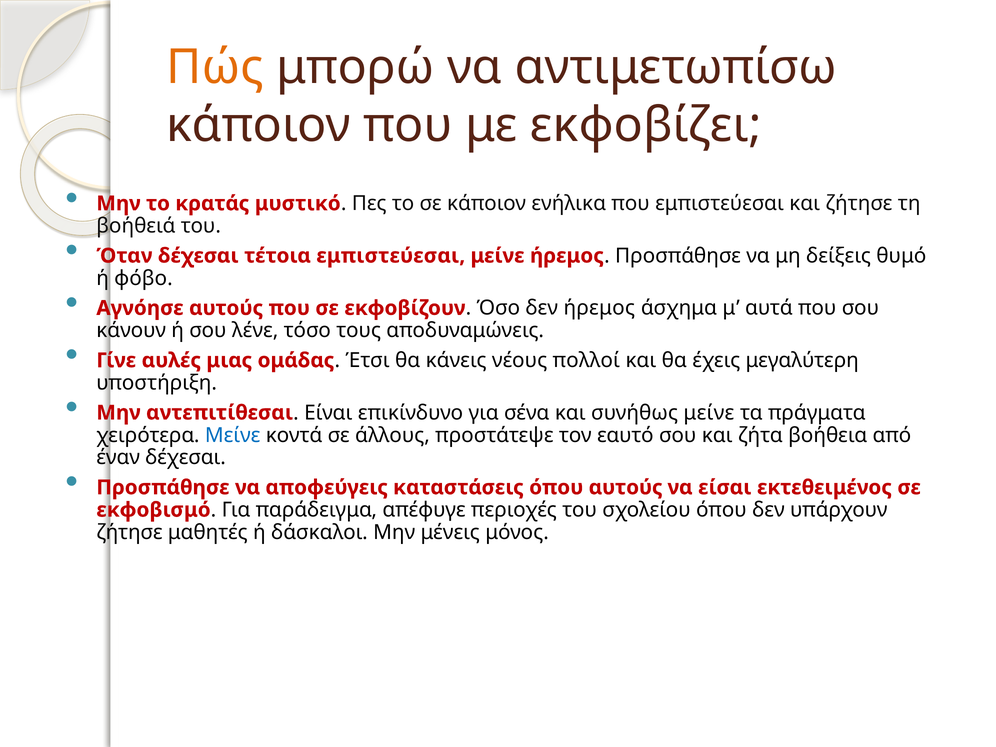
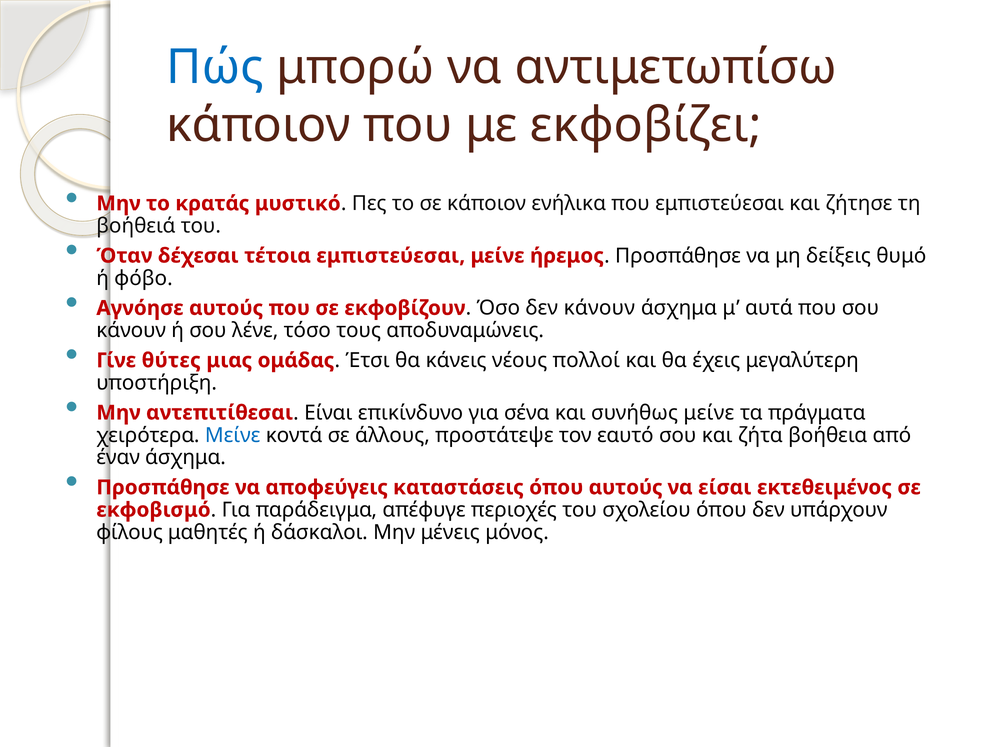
Πώς colour: orange -> blue (215, 67)
δεν ήρεμος: ήρεμος -> κάνουν (599, 308)
αυλές: αυλές -> θύτες (171, 360)
έναν δέχεσαι: δέχεσαι -> άσχημα (185, 458)
ζήτησε: ζήτησε -> φίλους (130, 532)
